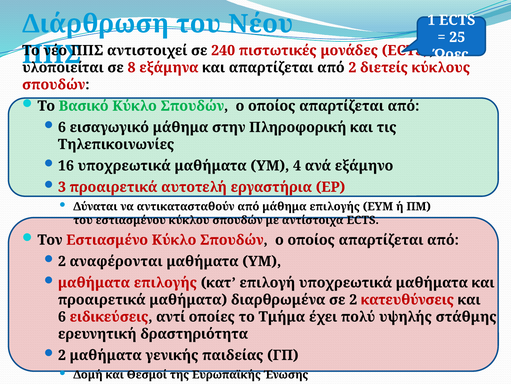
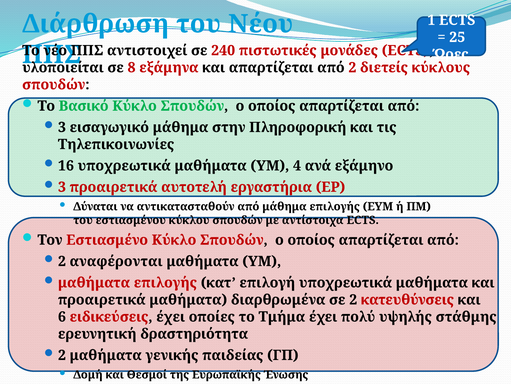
6: 6 -> 3 (62, 127)
ειδικεύσεις αντί: αντί -> έχει (171, 316)
